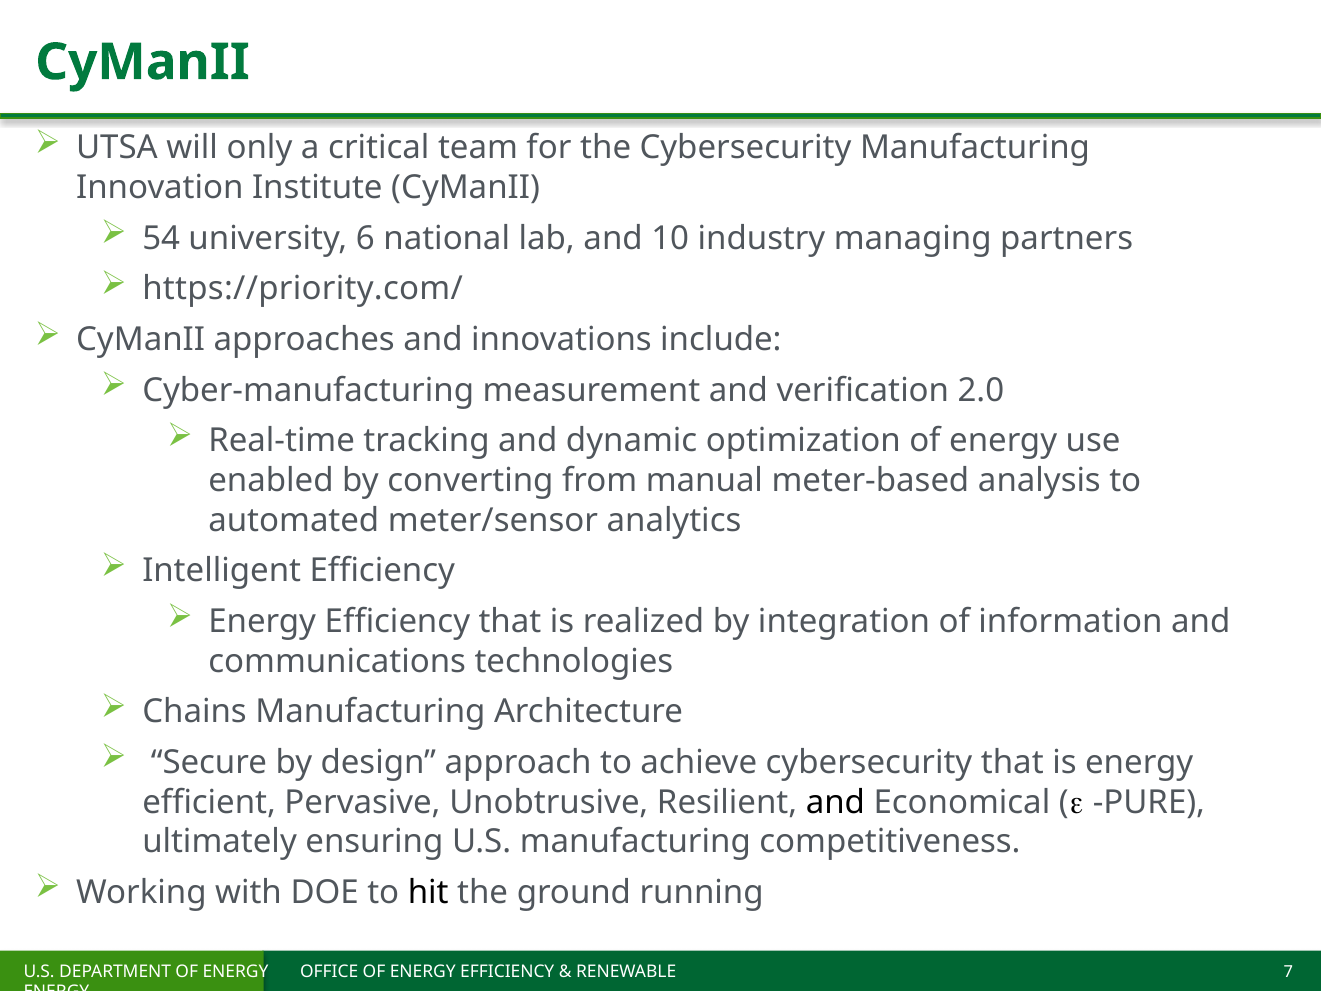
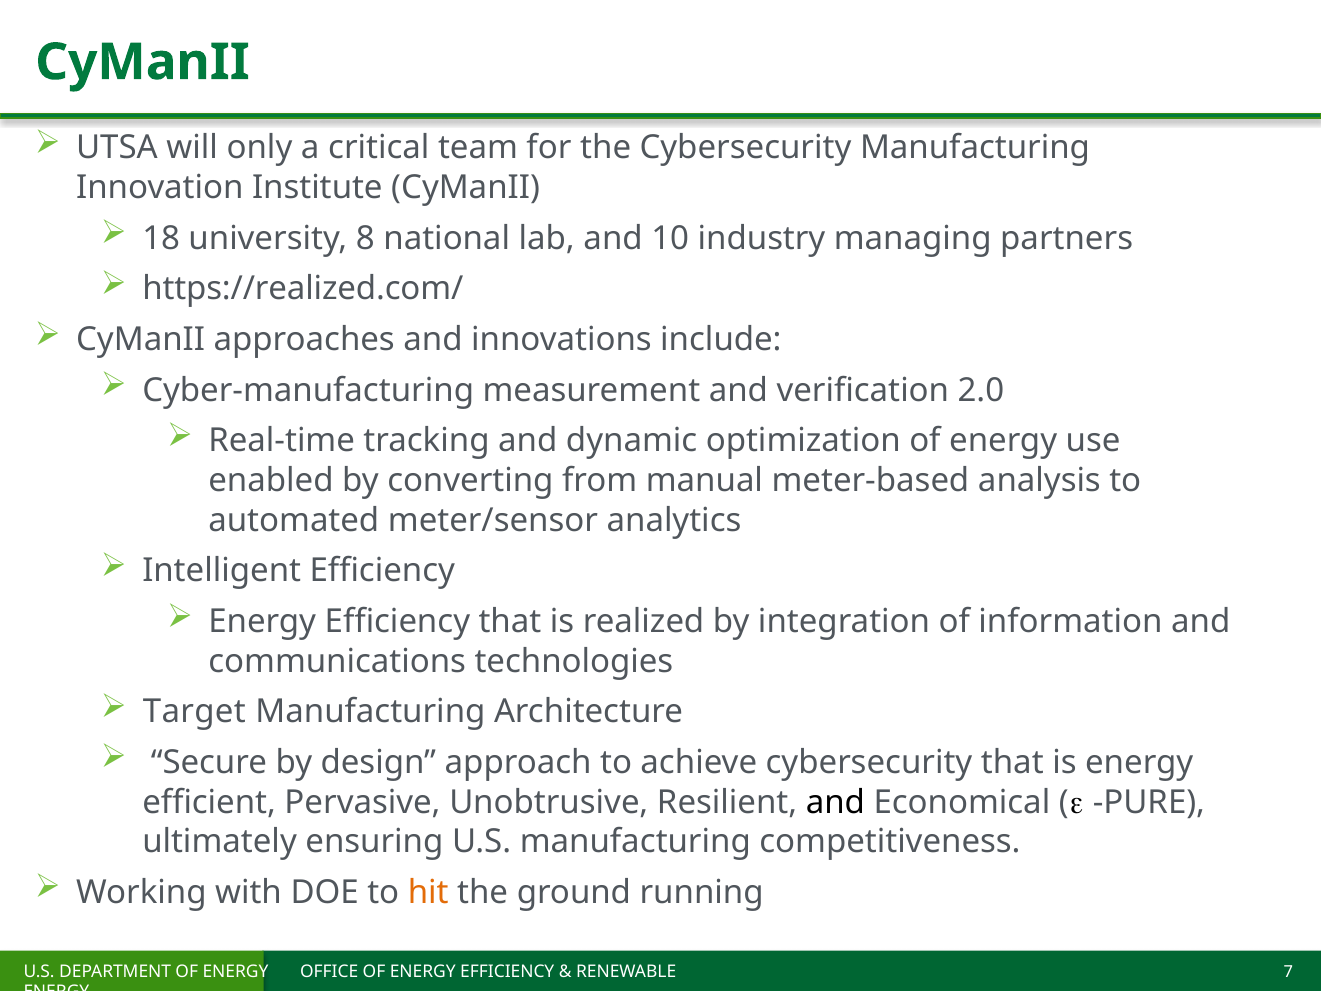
54: 54 -> 18 (161, 238)
6: 6 -> 8 (365, 238)
https://priority.com/: https://priority.com/ -> https://realized.com/ (303, 289)
Chains: Chains -> Target (194, 712)
hit colour: black -> orange (428, 892)
